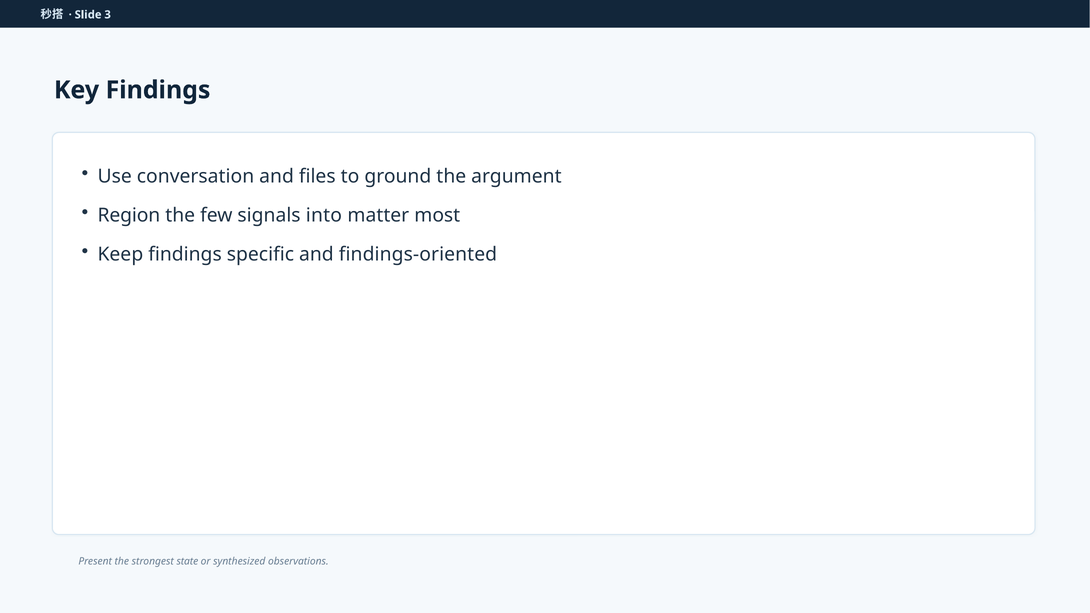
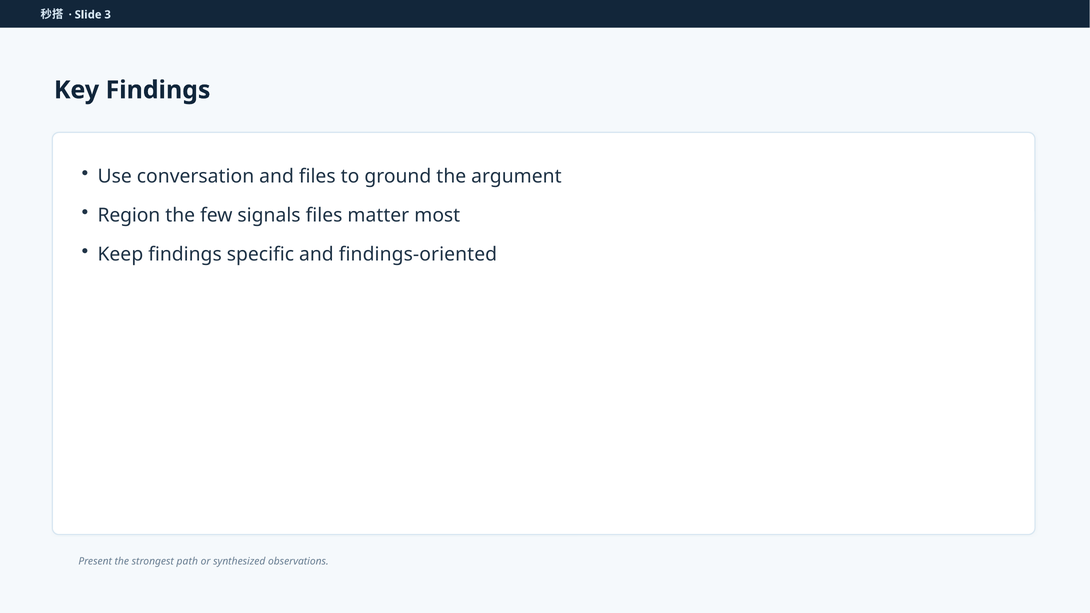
signals into: into -> files (324, 215)
state: state -> path (187, 561)
